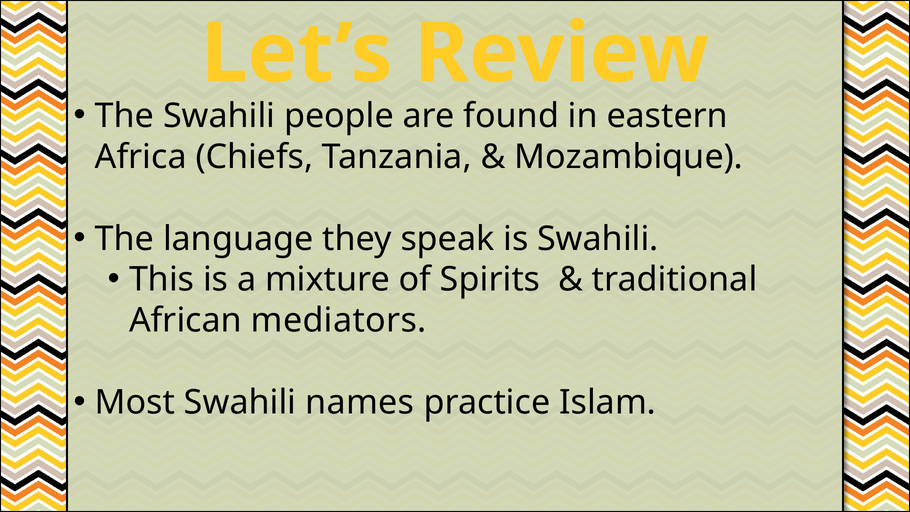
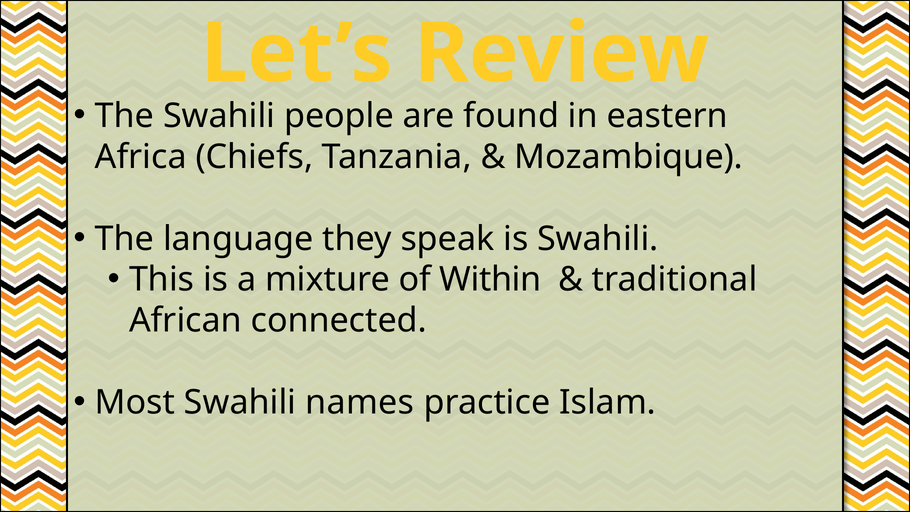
Spirits: Spirits -> Within (490, 280)
mediators: mediators -> connected (339, 321)
